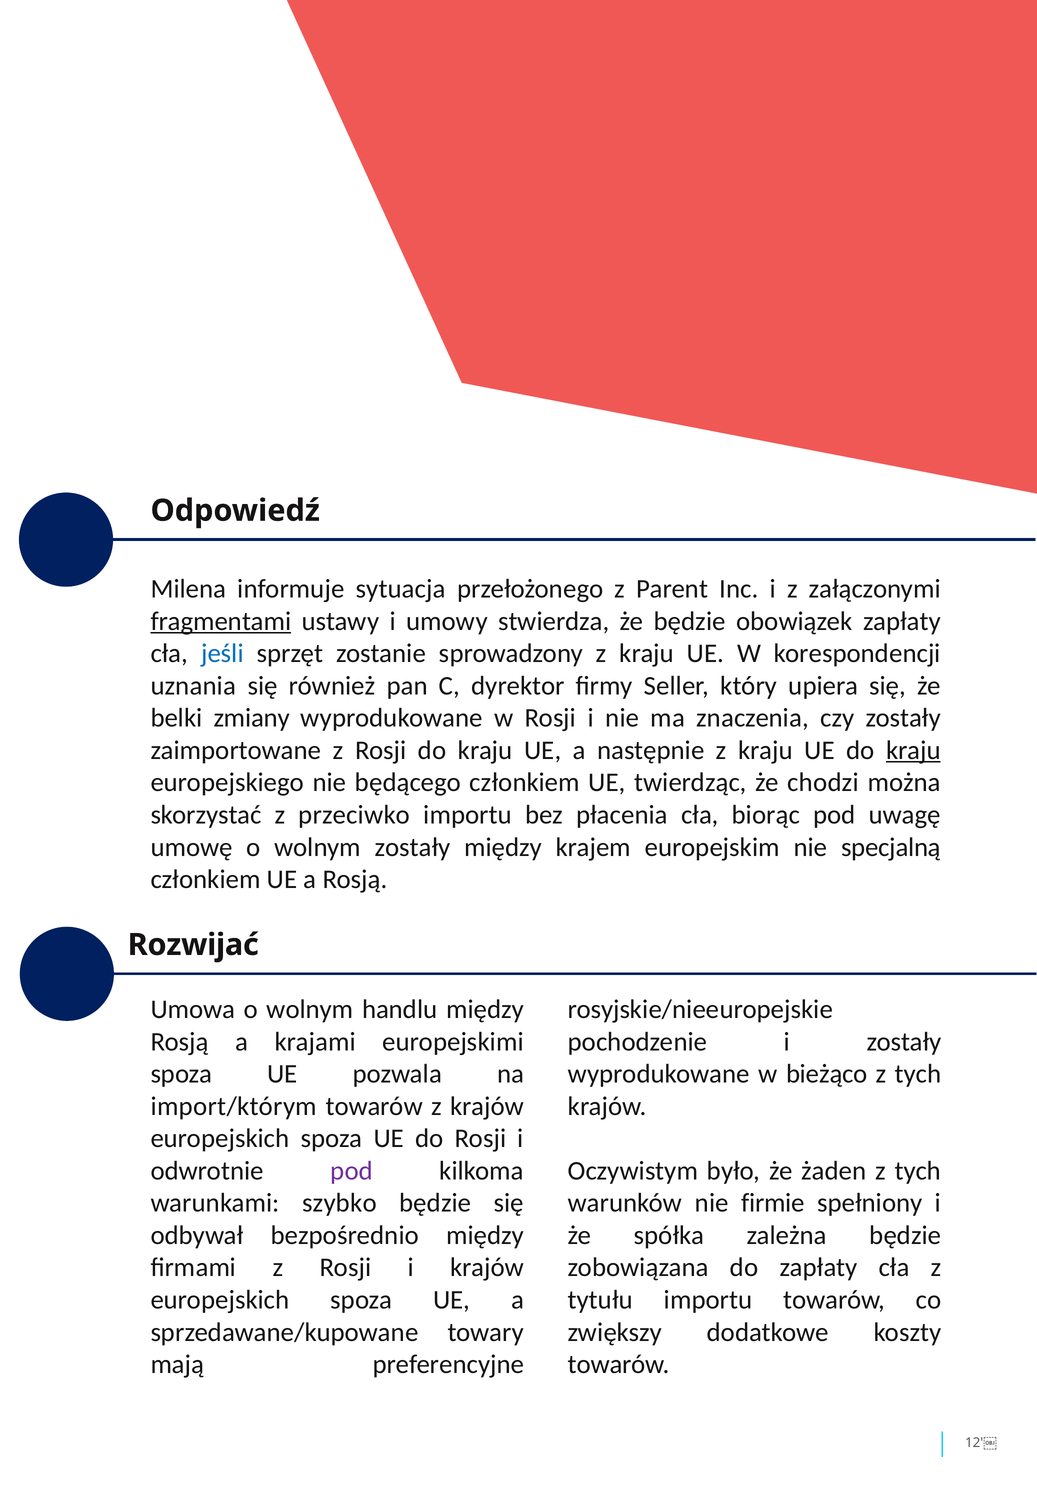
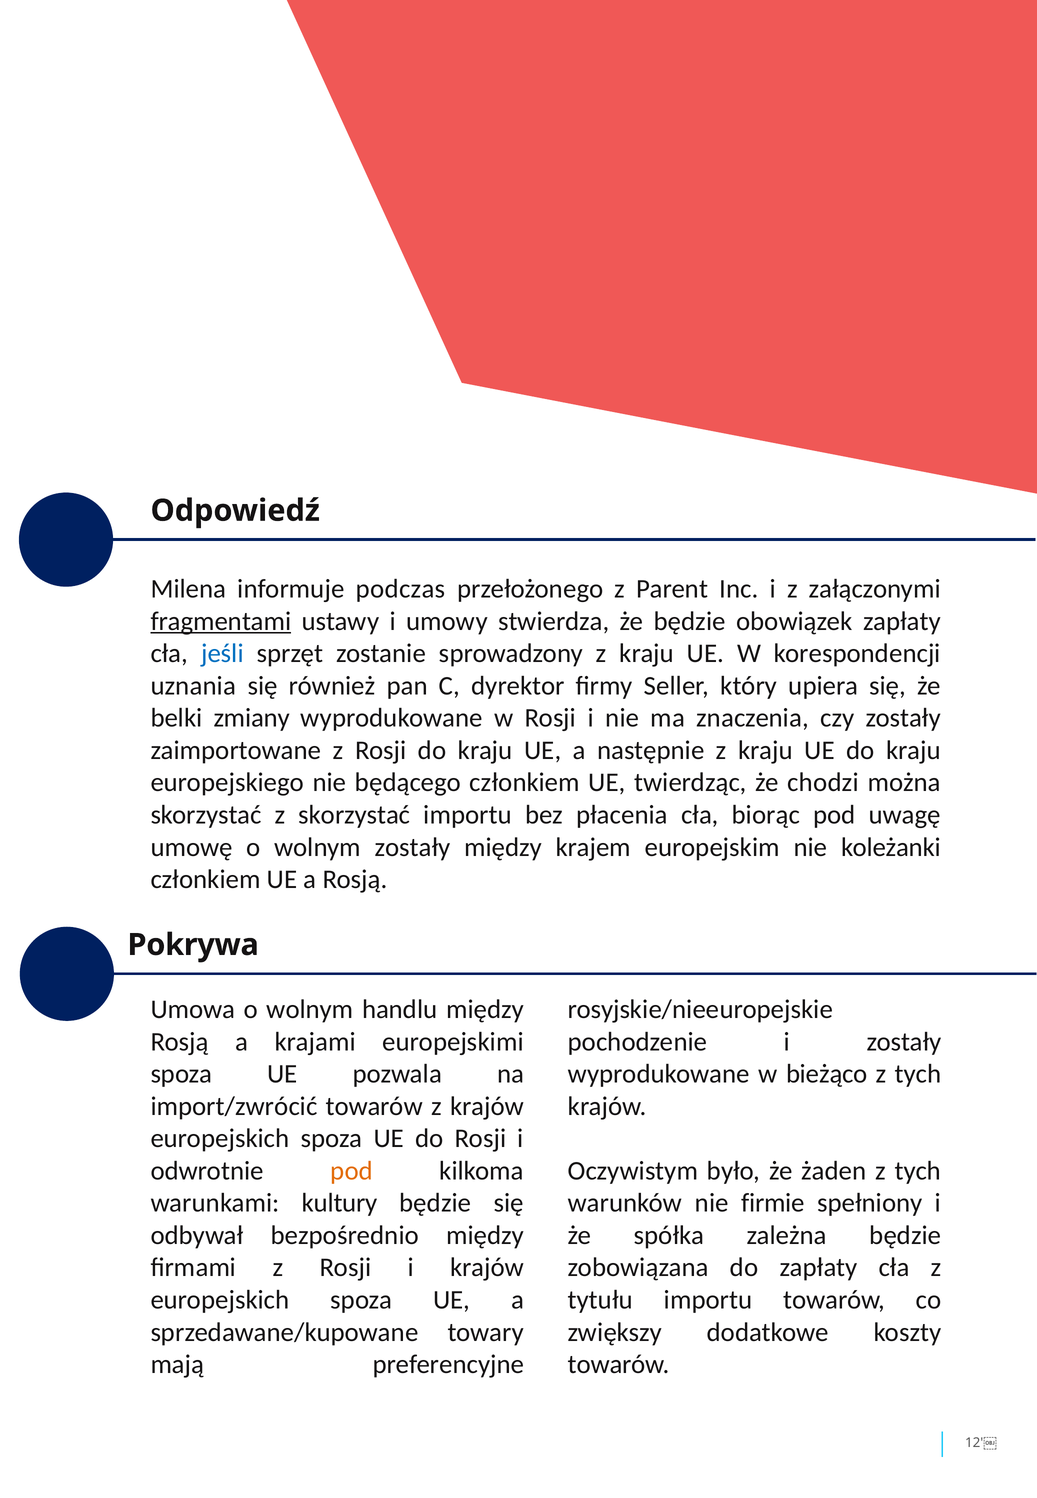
sytuacja: sytuacja -> podczas (401, 589)
kraju underline: present -> none (913, 750)
z przeciwko: przeciwko -> skorzystać (354, 815)
specjalną: specjalną -> koleżanki (891, 847)
Rozwijać: Rozwijać -> Pokrywa (193, 945)
import/którym: import/którym -> import/zwrócić (234, 1106)
pod colour: purple -> orange (352, 1171)
szybko: szybko -> kultury (340, 1203)
